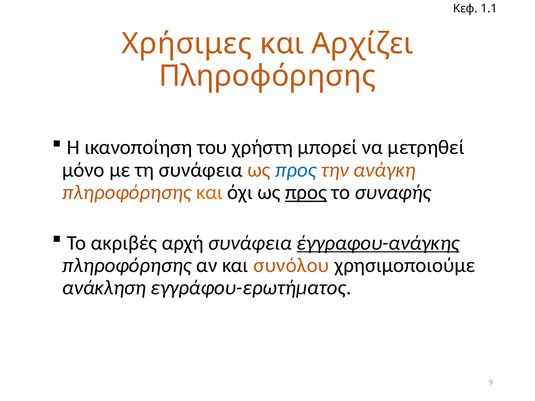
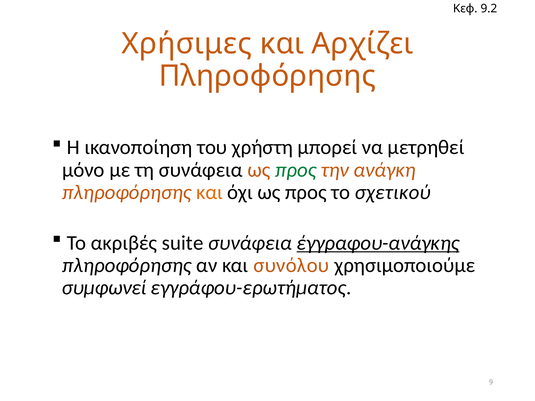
1.1: 1.1 -> 9.2 (489, 9)
προς colour: blue -> green (296, 170)
προς underline: present -> none (306, 192)
συναφής: συναφής -> σχετικού (393, 192)
αρχή: αρχή -> suite (183, 243)
ανάκληση: ανάκληση -> συμφωνεί (104, 288)
